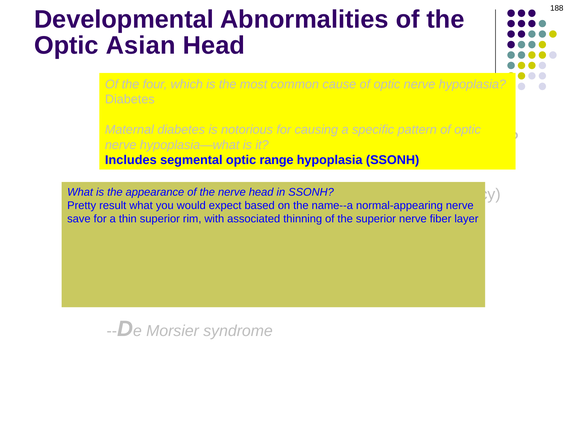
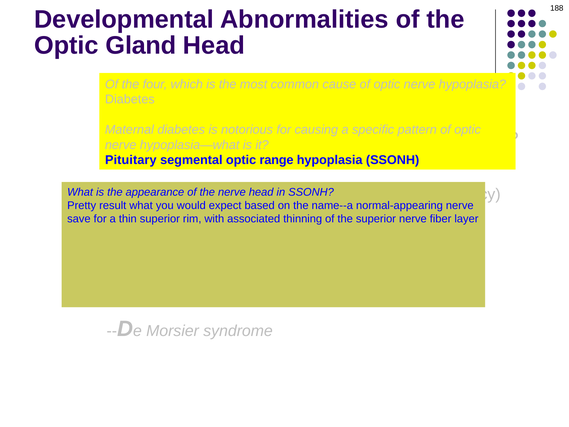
Asian: Asian -> Gland (141, 45)
Includes: Includes -> Pituitary (131, 160)
